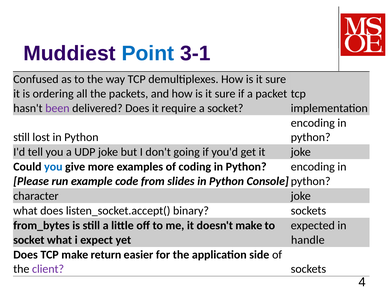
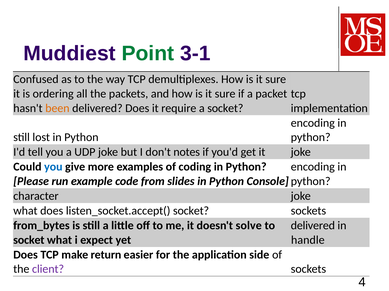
Point colour: blue -> green (148, 54)
been colour: purple -> orange (57, 108)
going: going -> notes (187, 152)
binary: binary -> socket (191, 211)
doesn't make: make -> solve (249, 226)
expected: expected -> delivered (313, 226)
